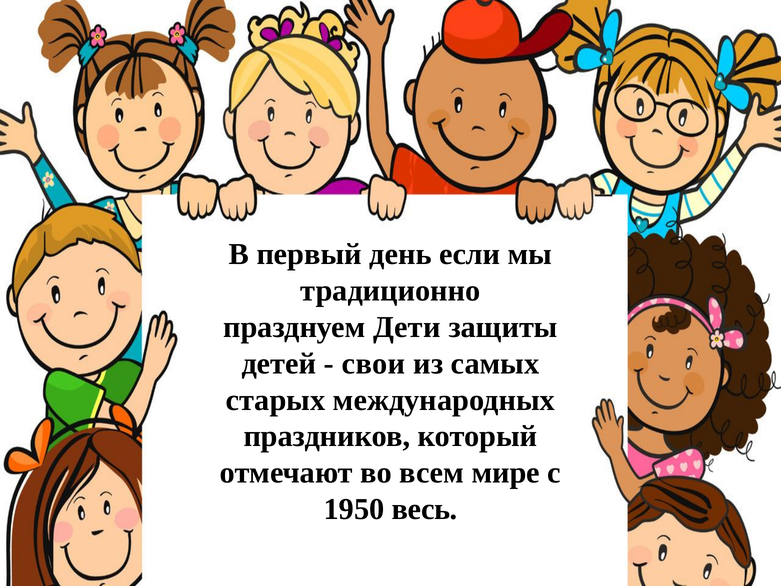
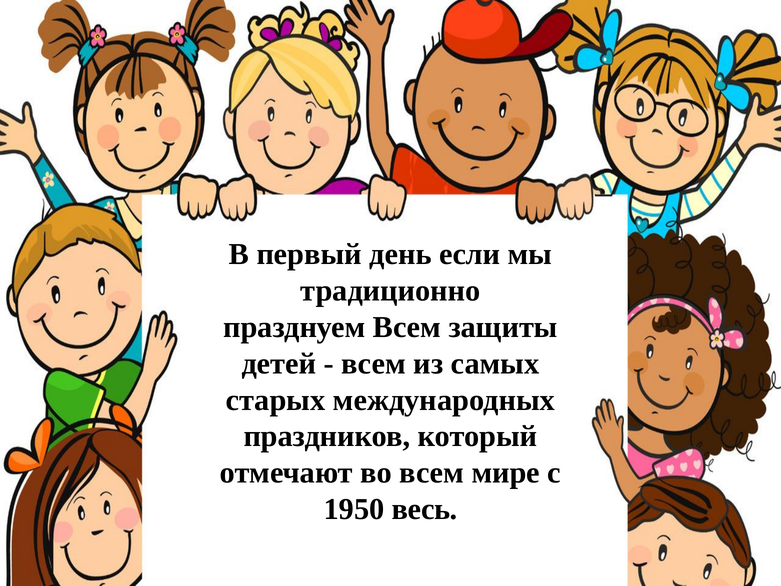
празднуем Дети: Дети -> Всем (407, 327)
свои: свои -> всем (374, 363)
